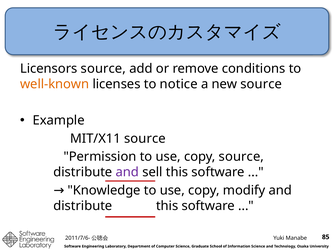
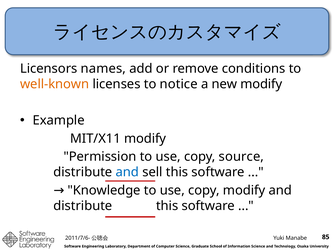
Licensors source: source -> names (103, 69)
new source: source -> modify (261, 84)
MIT/X11 source: source -> modify (145, 139)
and colour: purple -> blue (127, 173)
